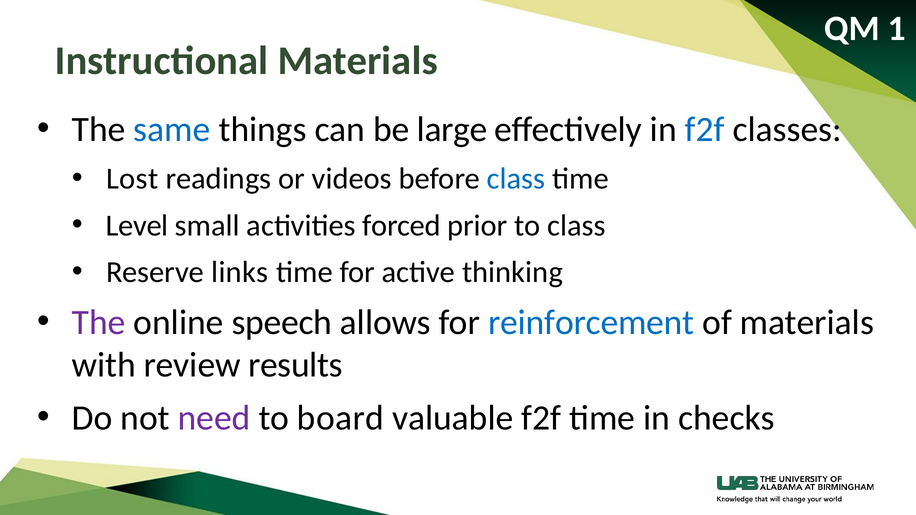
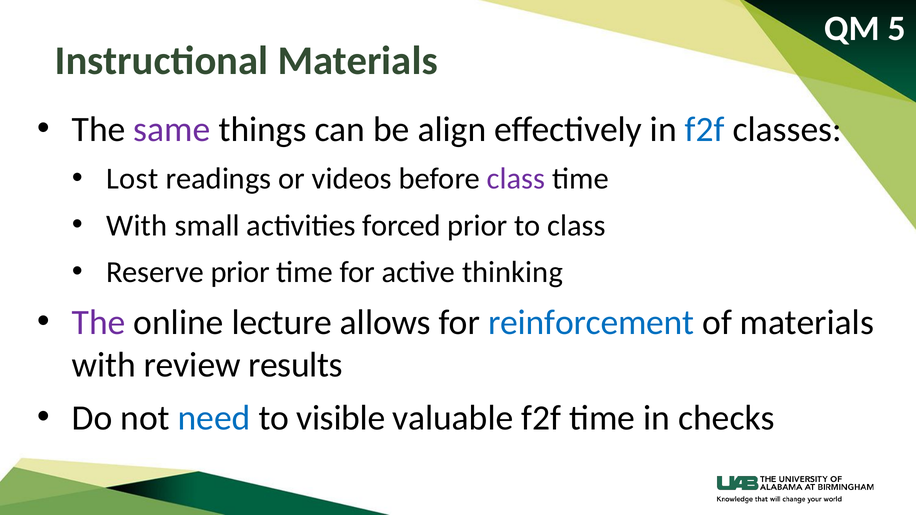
1: 1 -> 5 (897, 28)
same colour: blue -> purple (172, 129)
large: large -> align (452, 129)
class colour: blue -> purple (516, 179)
Level: Level -> With (137, 226)
Reserve links: links -> prior (240, 273)
speech: speech -> lecture (282, 323)
need colour: purple -> blue (214, 418)
board: board -> visible (341, 418)
